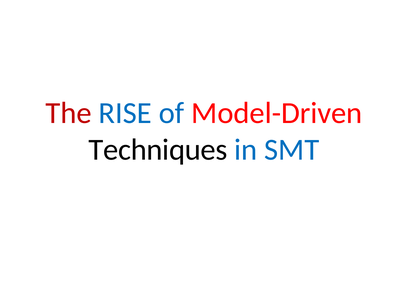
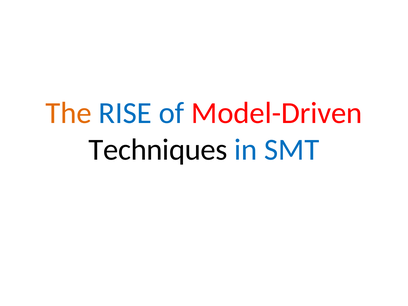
The colour: red -> orange (69, 113)
